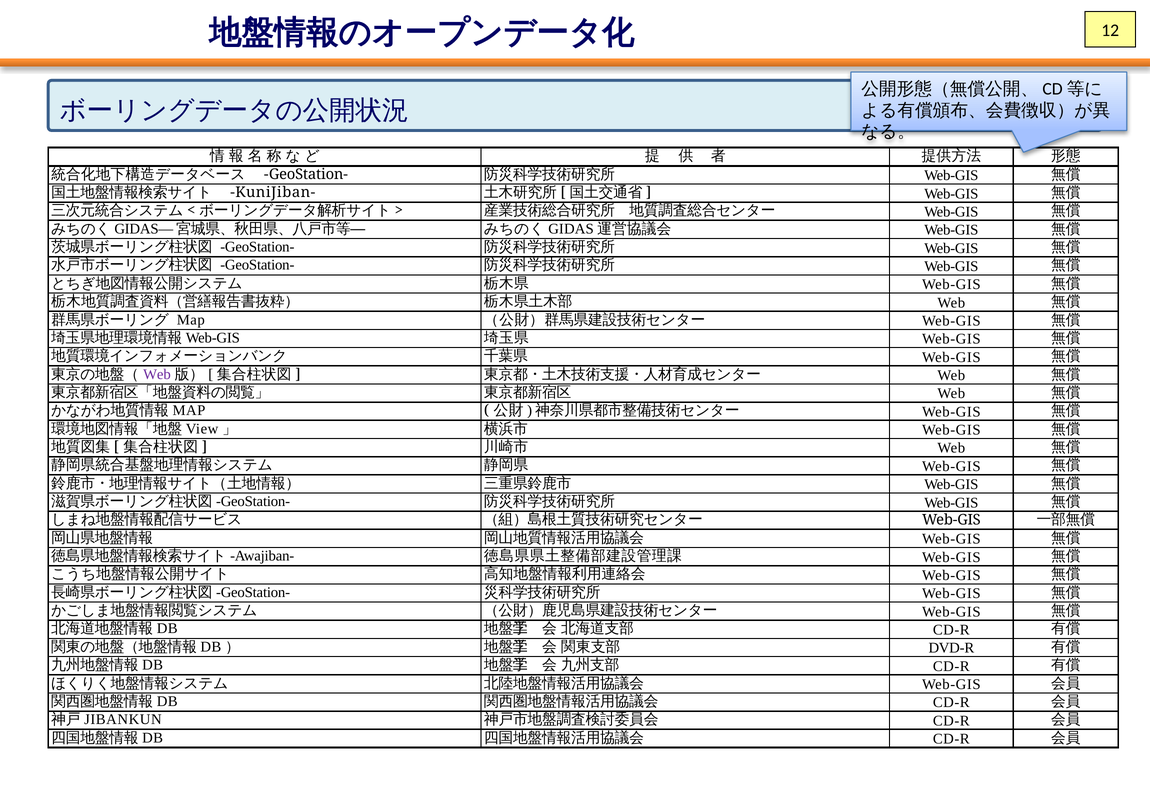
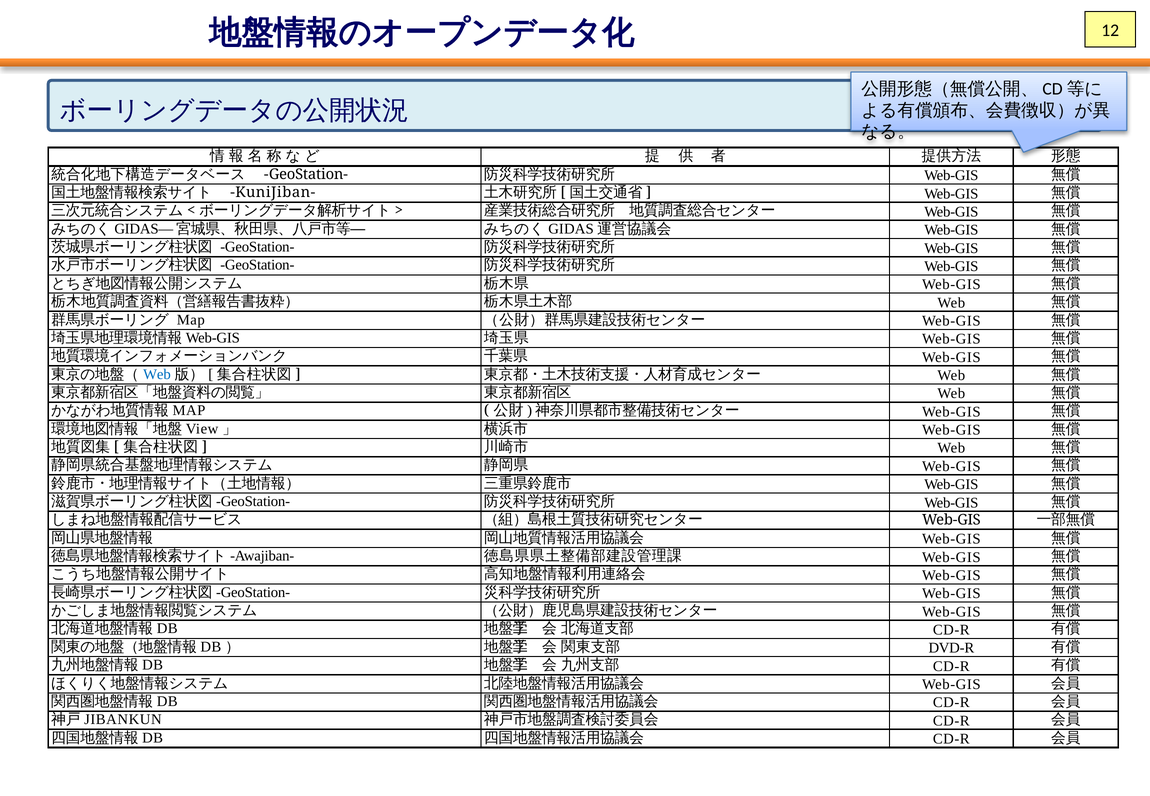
Web colour: purple -> blue (157, 374)
